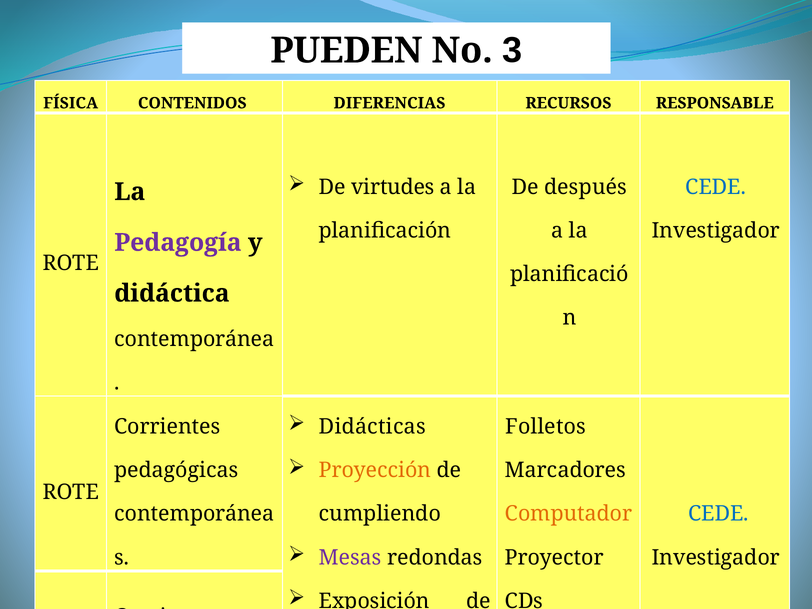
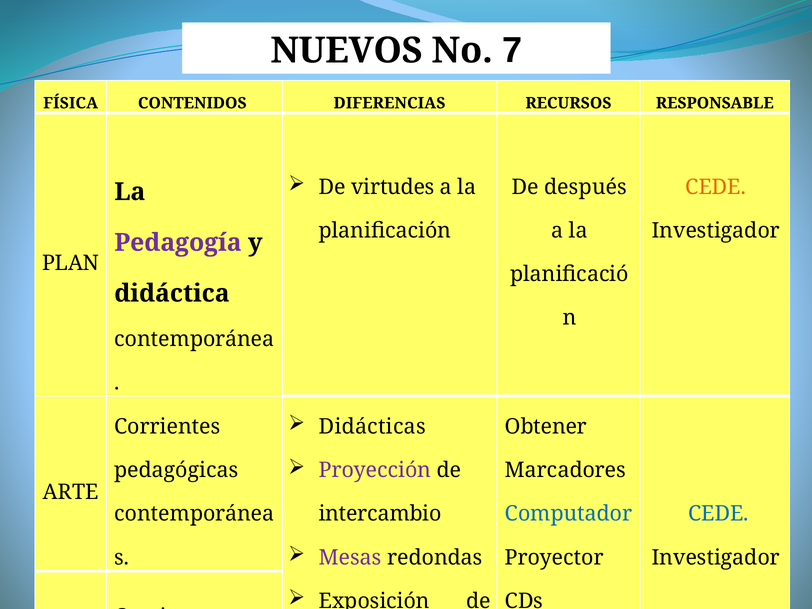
PUEDEN: PUEDEN -> NUEVOS (346, 51)
3: 3 -> 7 (512, 51)
CEDE colour: blue -> orange (716, 187)
ROTE: ROTE -> PLAN (71, 263)
Folletos: Folletos -> Obtener (546, 427)
Proyección colour: orange -> purple (375, 470)
ROTE: ROTE -> ARTE (71, 492)
cumpliendo: cumpliendo -> intercambio (380, 514)
Computador colour: orange -> blue (569, 514)
